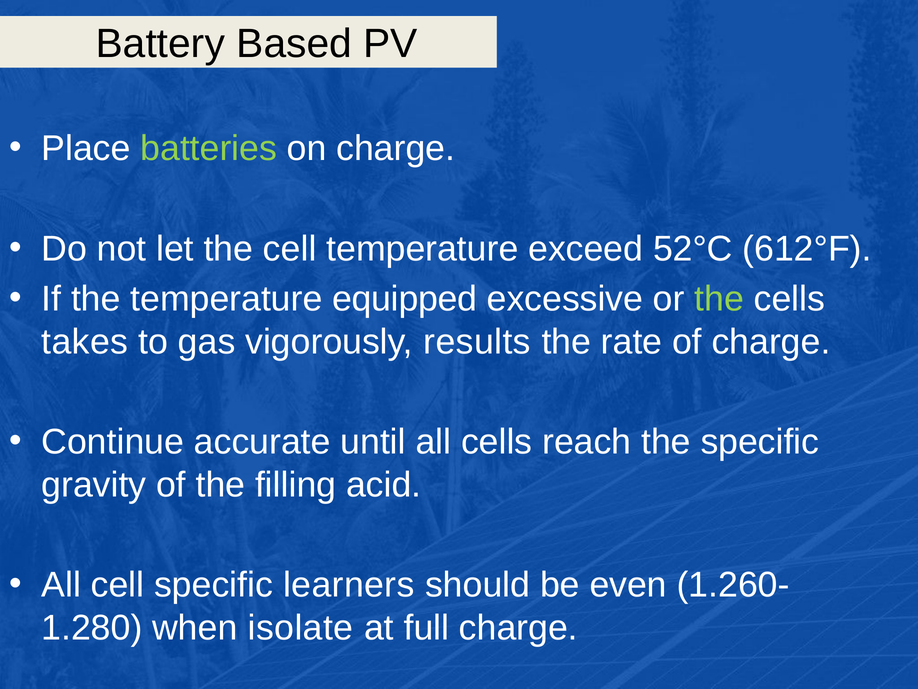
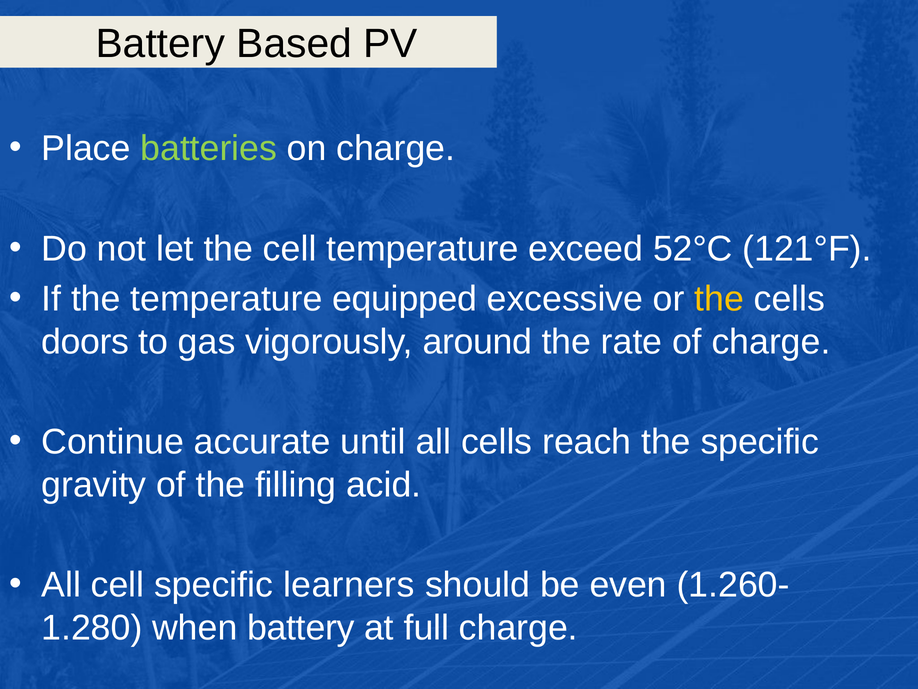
612°F: 612°F -> 121°F (807, 249)
the colour: light green -> yellow (719, 299)
takes: takes -> doors (85, 341)
results: results -> around (477, 341)
when isolate: isolate -> battery (301, 627)
